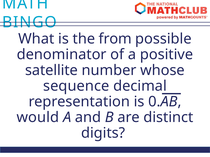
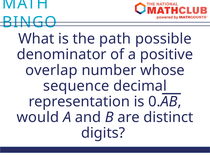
from: from -> path (115, 39)
satellite: satellite -> overlap (51, 70)
